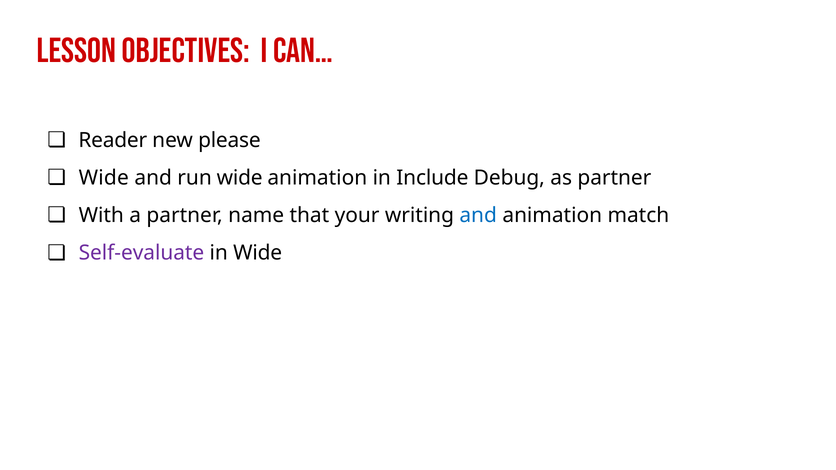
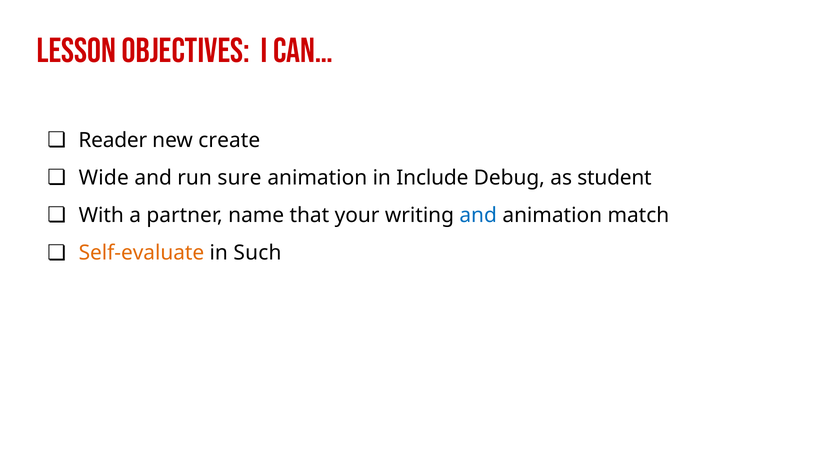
please: please -> create (229, 140)
run wide: wide -> sure (239, 178)
as partner: partner -> student (614, 178)
Self-evaluate colour: purple -> orange (141, 253)
in Wide: Wide -> Such (257, 253)
